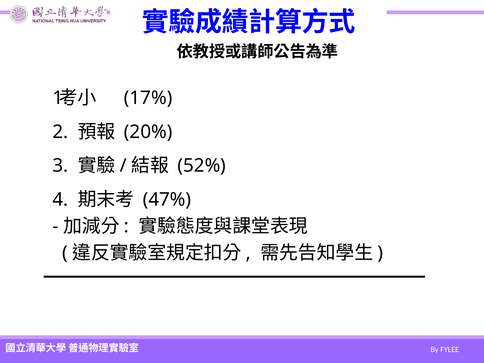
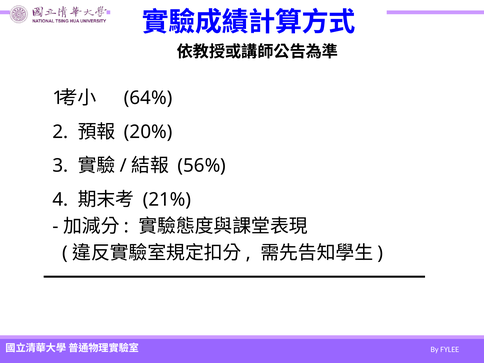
17%: 17% -> 64% (148, 98)
52%: 52% -> 56% (202, 166)
47%: 47% -> 21% (167, 200)
